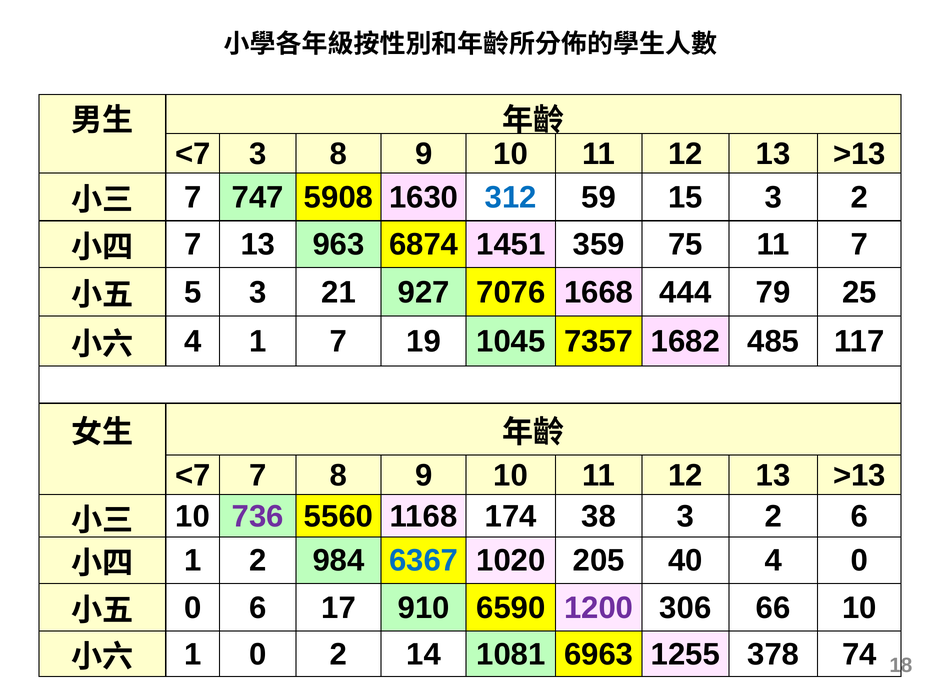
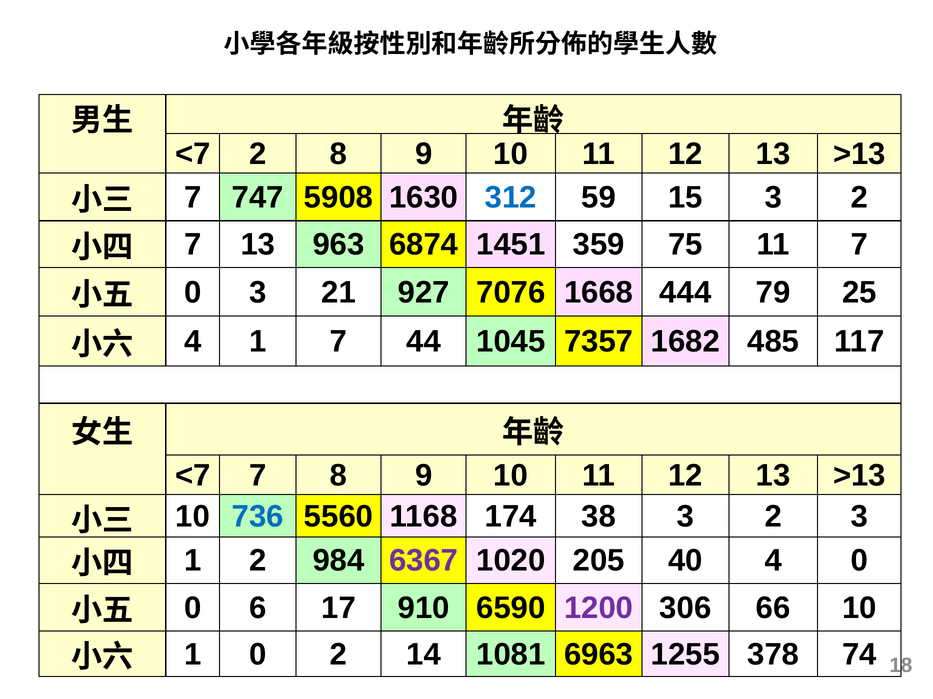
<7 3: 3 -> 2 (258, 154)
5: 5 -> 0 (193, 293)
19: 19 -> 44 (424, 342)
736 colour: purple -> blue (258, 517)
2 6: 6 -> 3 (859, 517)
6367 colour: blue -> purple (424, 561)
